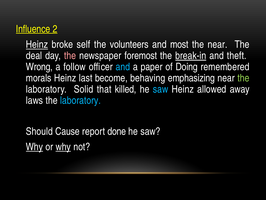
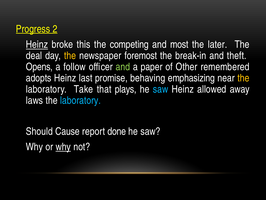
Influence: Influence -> Progress (33, 29)
self: self -> this (84, 44)
volunteers: volunteers -> competing (129, 44)
the near: near -> later (218, 44)
the colour: pink -> yellow (70, 56)
break-in underline: present -> none (191, 56)
Wrong: Wrong -> Opens (39, 67)
and colour: light blue -> light green (123, 67)
Doing: Doing -> Other (187, 67)
morals: morals -> adopts (39, 78)
become: become -> promise (111, 78)
the colour: light green -> yellow (243, 78)
Solid: Solid -> Take (83, 89)
killed: killed -> plays (126, 89)
Why underline: present -> none (34, 147)
